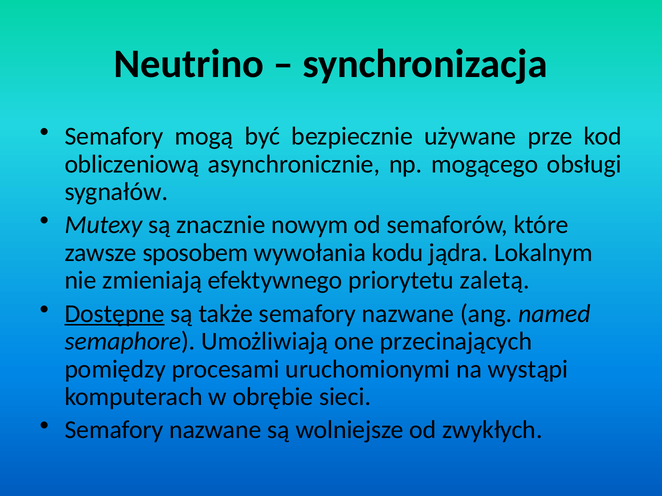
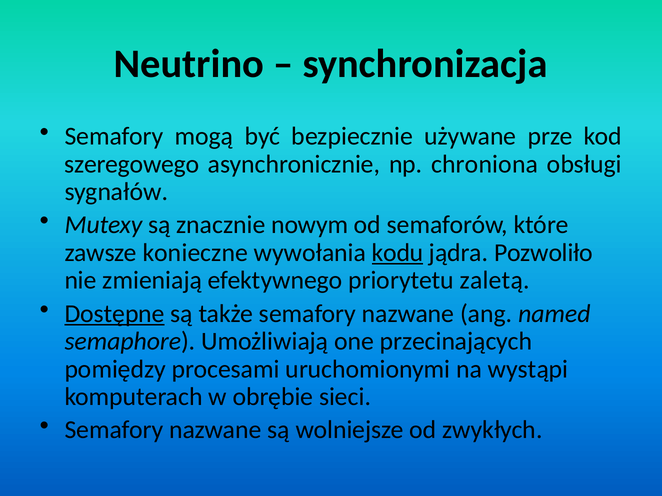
obliczeniową: obliczeniową -> szeregowego (132, 164)
mogącego: mogącego -> chroniona (485, 164)
sposobem: sposobem -> konieczne (195, 253)
kodu underline: none -> present (398, 253)
Lokalnym: Lokalnym -> Pozwoliło (544, 253)
